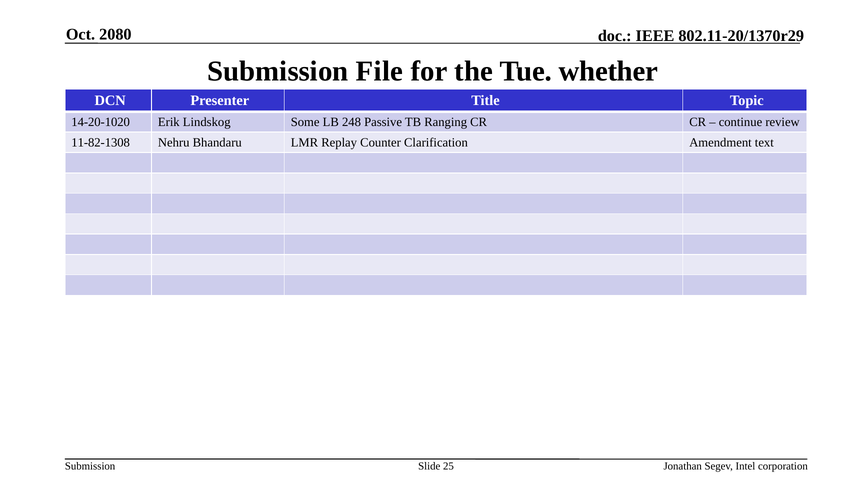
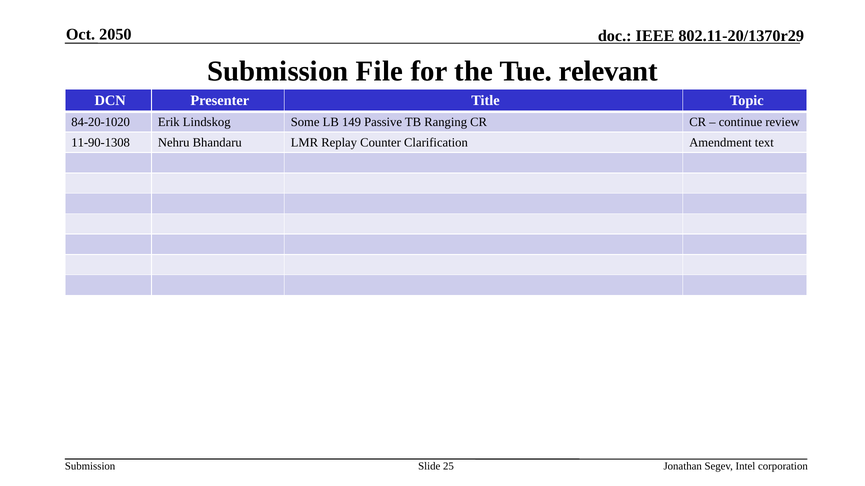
2080: 2080 -> 2050 (115, 34)
whether: whether -> relevant (608, 71)
14-20-1020: 14-20-1020 -> 84-20-1020 (101, 122)
248: 248 -> 149 (351, 122)
11-82-1308: 11-82-1308 -> 11-90-1308 (101, 143)
